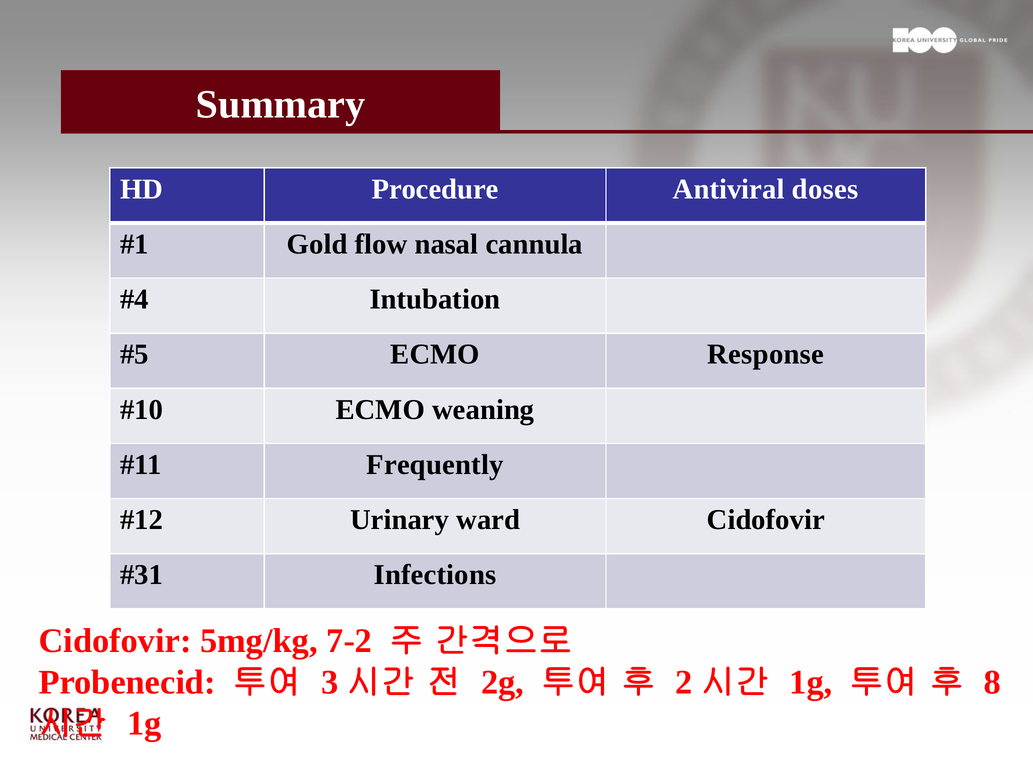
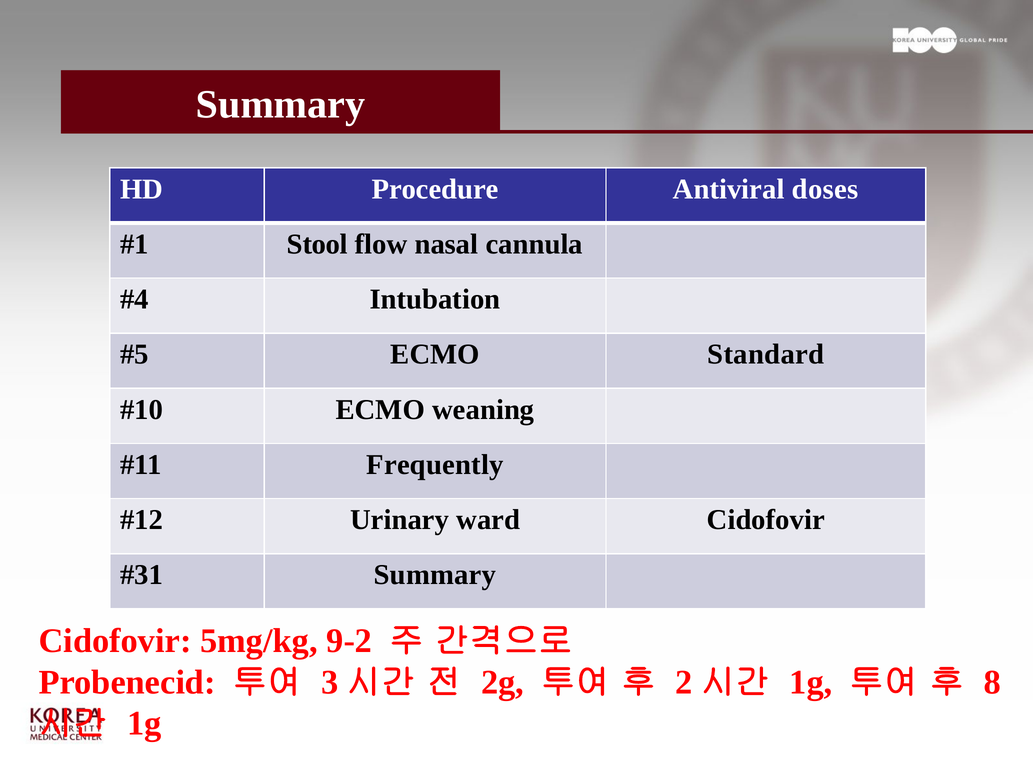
Gold: Gold -> Stool (317, 244)
Response: Response -> Standard (766, 354)
Infections: Infections -> Summary (435, 575)
7-2: 7-2 -> 9-2 (349, 641)
